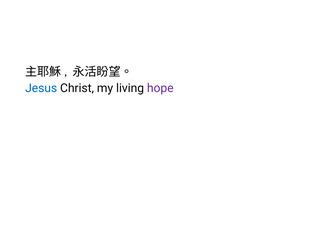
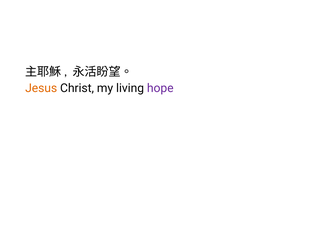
Jesus colour: blue -> orange (41, 88)
